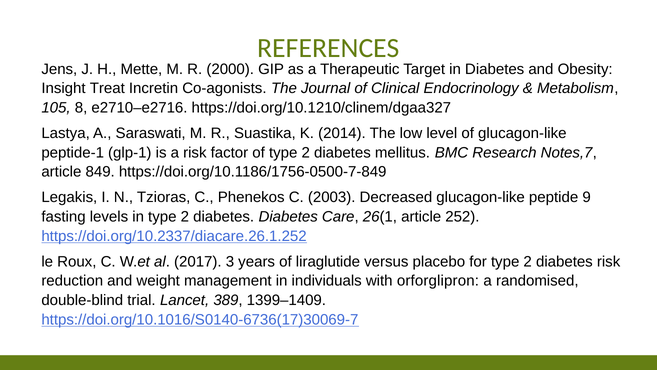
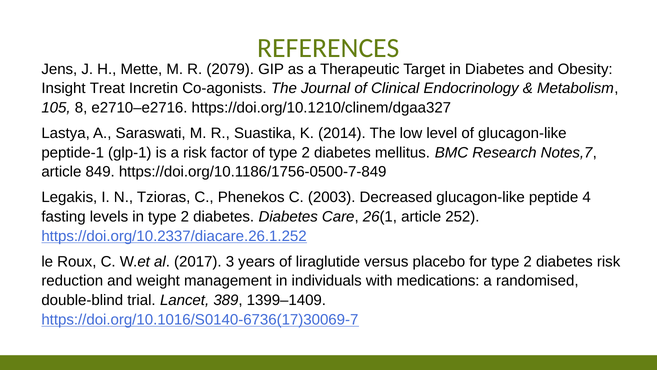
2000: 2000 -> 2079 (230, 69)
9: 9 -> 4 (587, 197)
orforglipron: orforglipron -> medications (438, 281)
